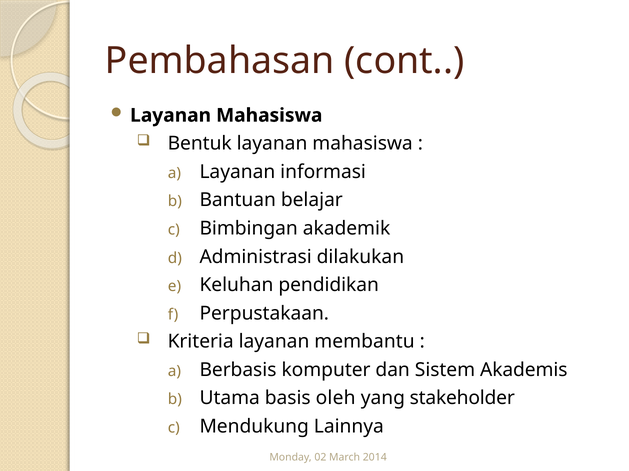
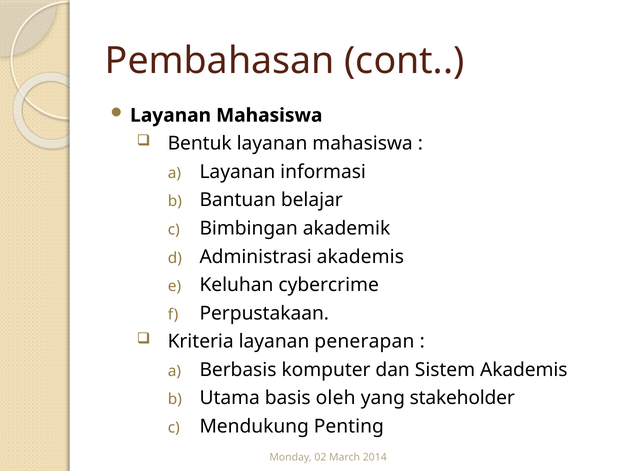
Administrasi dilakukan: dilakukan -> akademis (360, 257)
pendidikan: pendidikan -> cybercrime (329, 285)
membantu: membantu -> penerapan (364, 342)
Lainnya: Lainnya -> Penting (349, 427)
